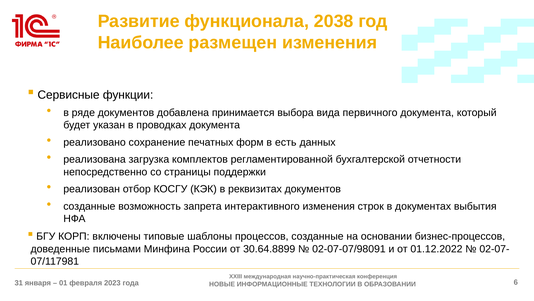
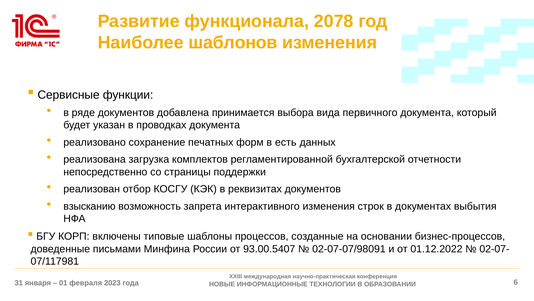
2038: 2038 -> 2078 (334, 21)
размещен: размещен -> шаблонов (233, 42)
созданные: созданные -> взысканию (89, 206)
30.64.8899: 30.64.8899 -> 93.00.5407 (269, 249)
